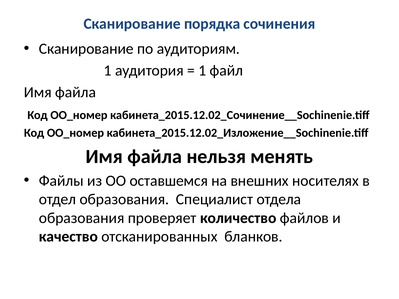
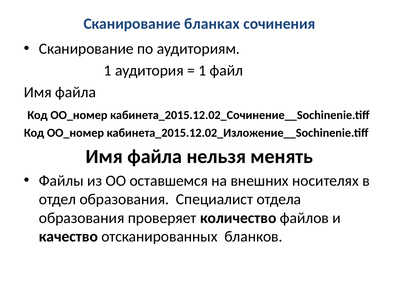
порядка: порядка -> бланках (212, 24)
